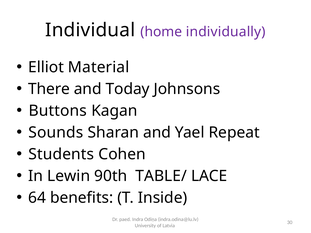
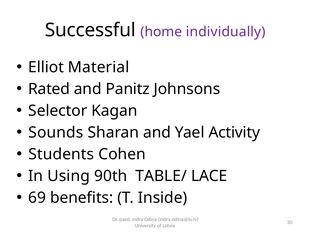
Individual: Individual -> Successful (90, 30)
There: There -> Rated (49, 89)
Today: Today -> Panitz (128, 89)
Buttons: Buttons -> Selector (58, 111)
Repeat: Repeat -> Activity (234, 133)
Lewin: Lewin -> Using (69, 176)
64: 64 -> 69 (37, 198)
